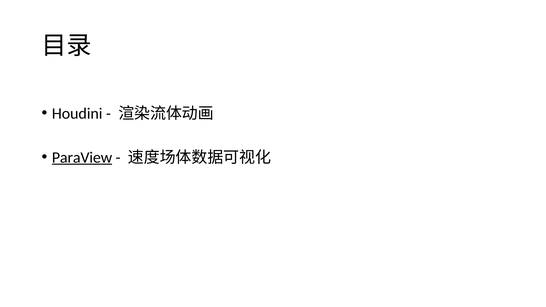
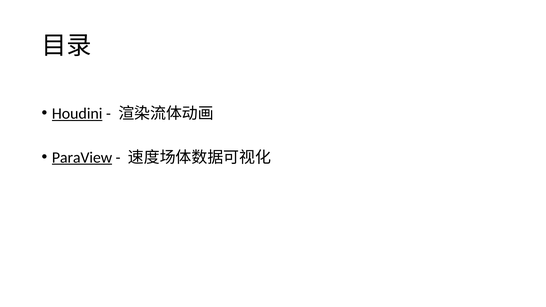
Houdini underline: none -> present (77, 114)
